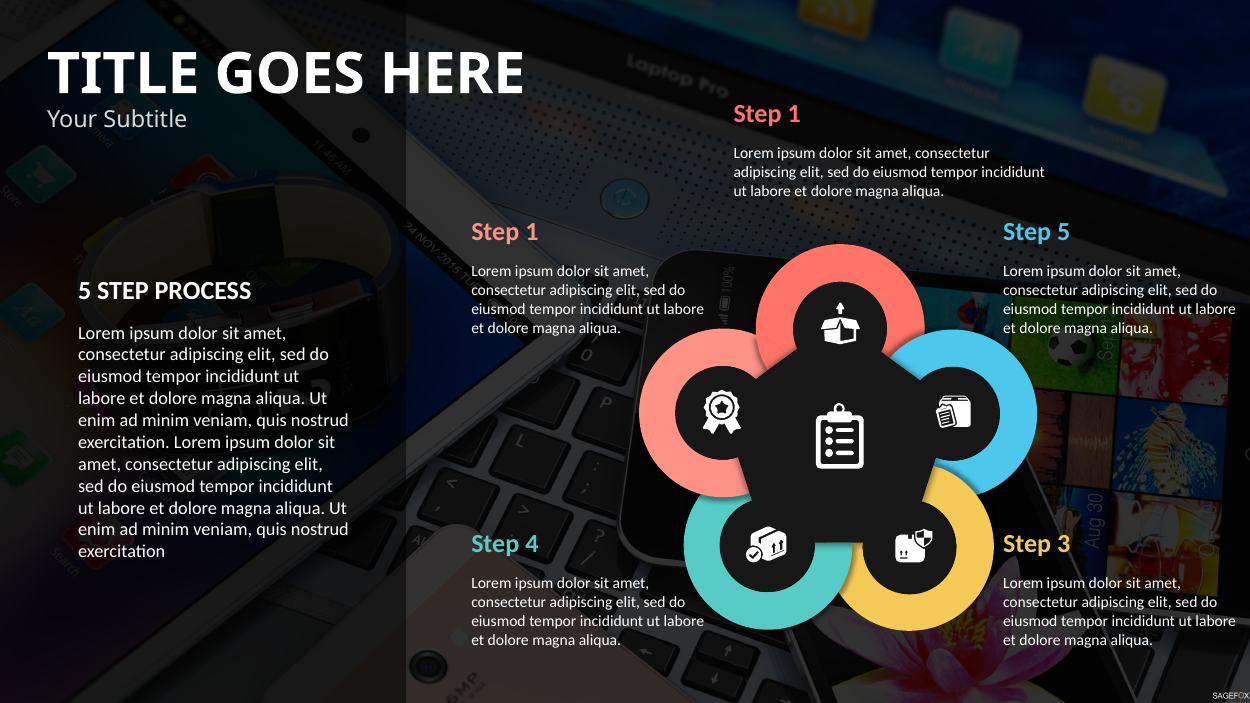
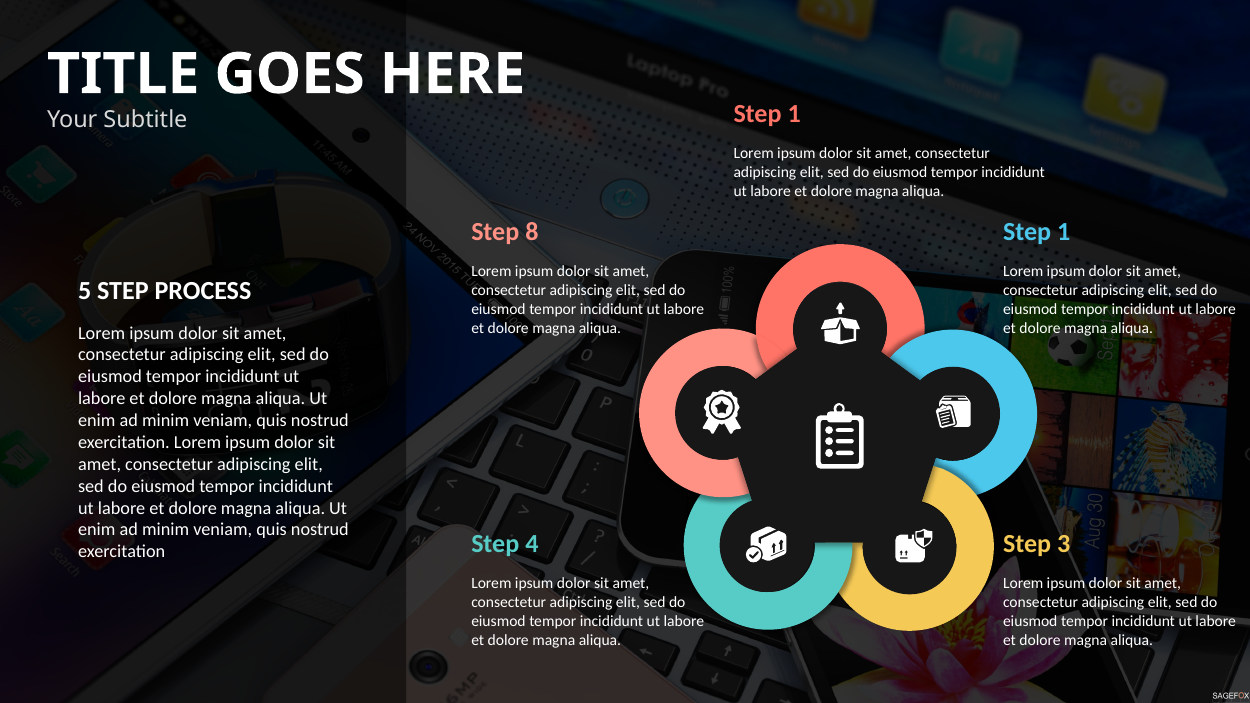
1: 1 -> 8 (532, 232)
5: 5 -> 1 (1064, 232)
